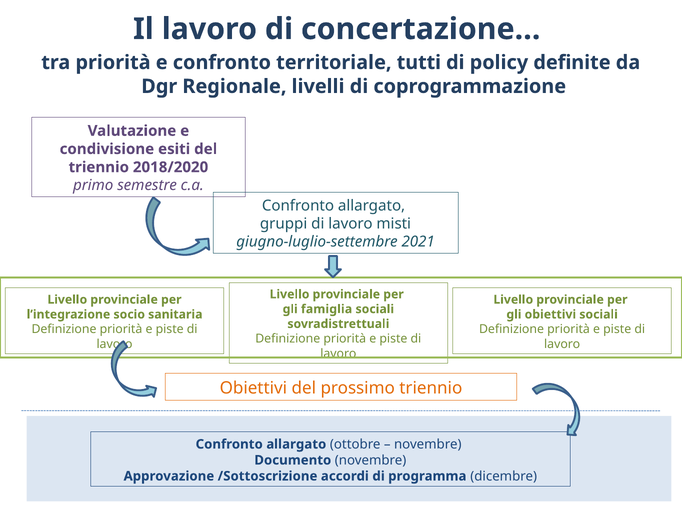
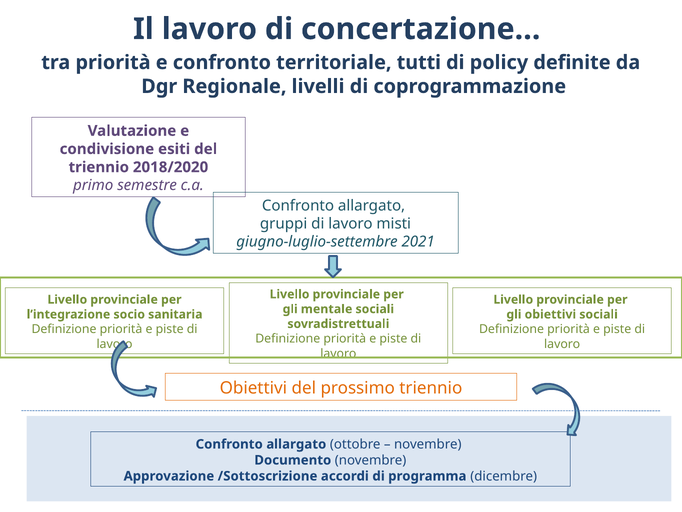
famiglia: famiglia -> mentale (327, 309)
